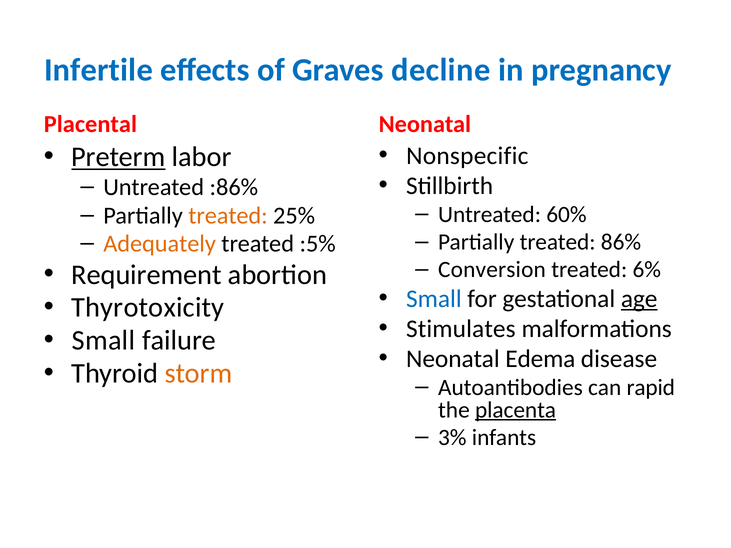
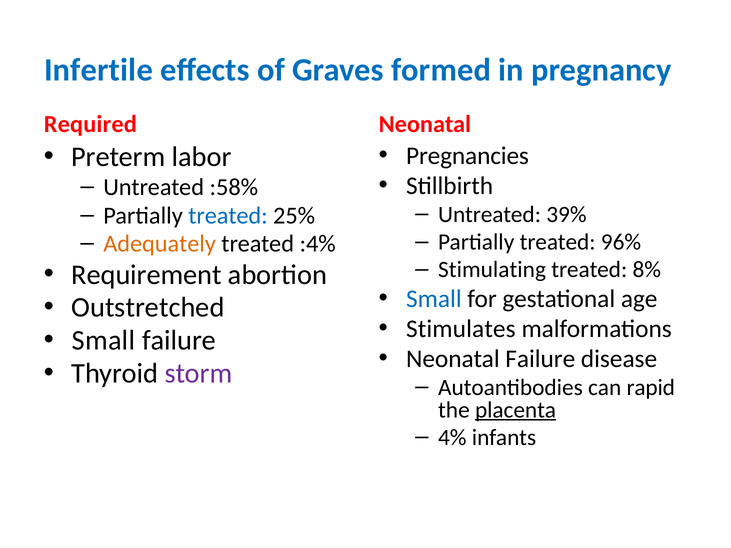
decline: decline -> formed (441, 70)
Placental: Placental -> Required (90, 124)
Preterm underline: present -> none (118, 157)
Nonspecific: Nonspecific -> Pregnancies (467, 156)
:86%: :86% -> :58% (234, 187)
60%: 60% -> 39% (566, 215)
treated colour: orange -> blue (228, 216)
86%: 86% -> 96% (621, 242)
:5%: :5% -> :4% (318, 244)
Conversion: Conversion -> Stimulating (492, 270)
6%: 6% -> 8% (647, 270)
age underline: present -> none (639, 299)
Thyrotoxicity: Thyrotoxicity -> Outstretched (148, 308)
Neonatal Edema: Edema -> Failure (540, 359)
storm colour: orange -> purple (198, 374)
3%: 3% -> 4% (452, 438)
